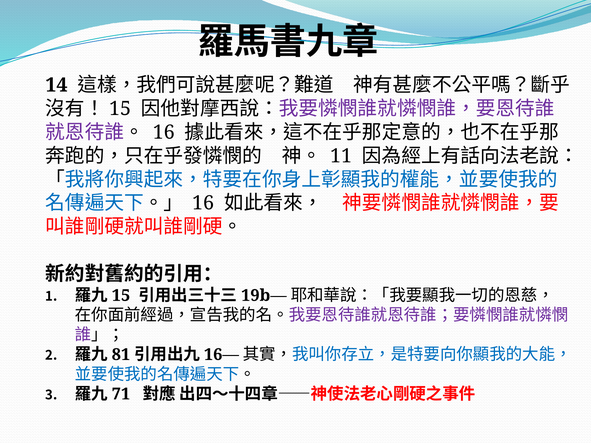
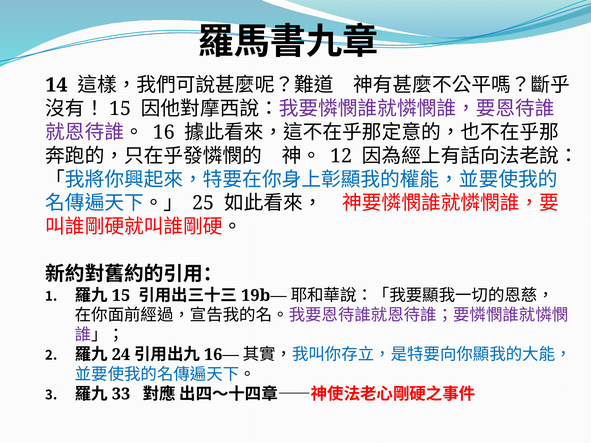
11: 11 -> 12 (341, 156)
16: 16 -> 25 (203, 203)
81: 81 -> 24 (121, 355)
71: 71 -> 33 (121, 394)
